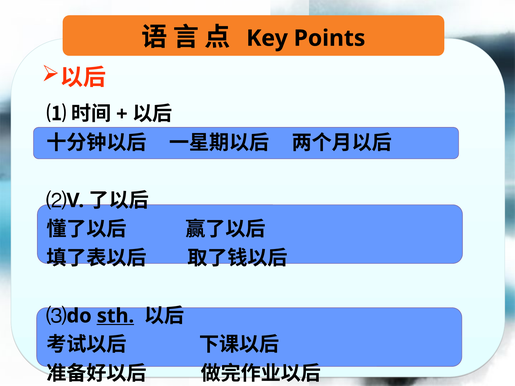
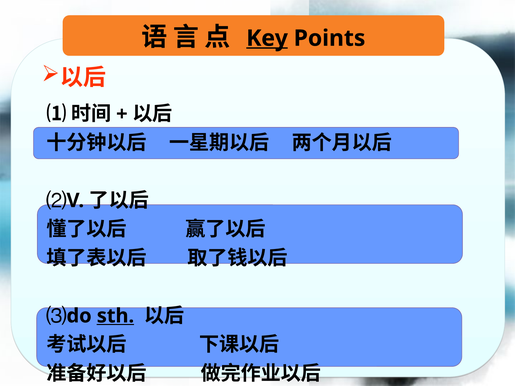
Key underline: none -> present (267, 38)
